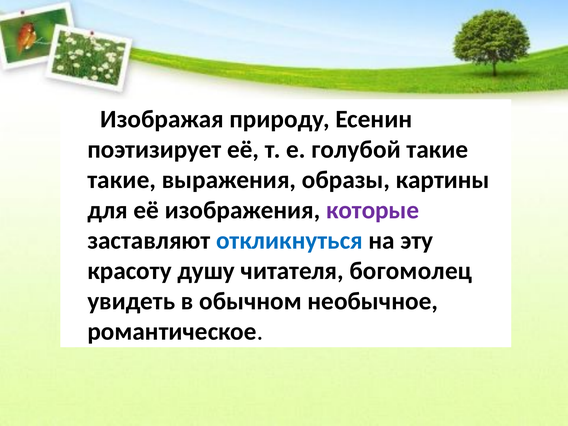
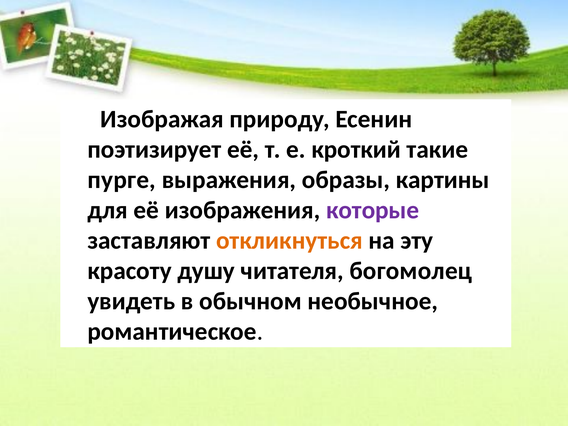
голубой: голубой -> кроткий (356, 150)
такие: такие -> пурге (122, 180)
откликнуться colour: blue -> orange (289, 240)
